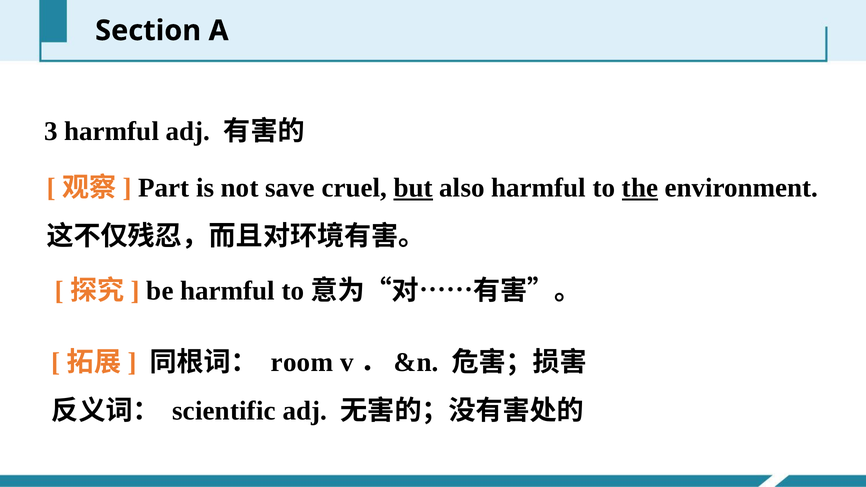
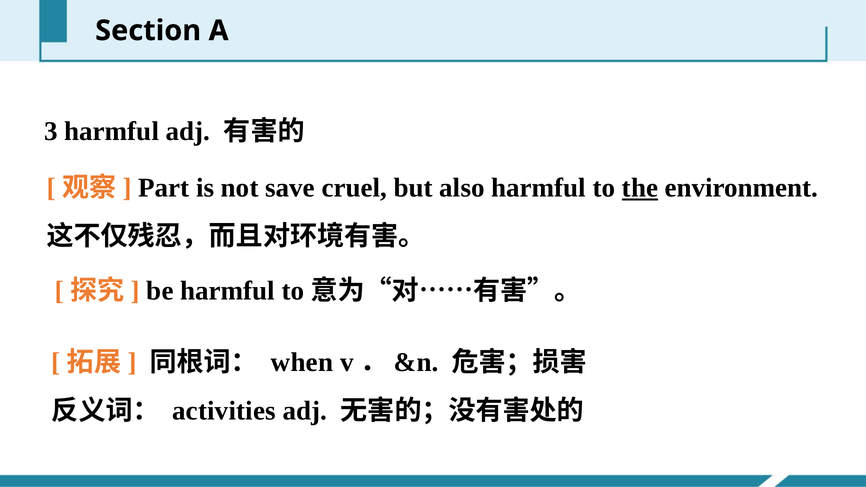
but underline: present -> none (413, 188)
room: room -> when (302, 362)
scientific: scientific -> activities (224, 411)
